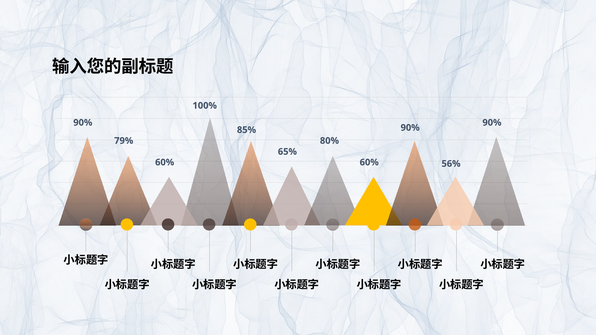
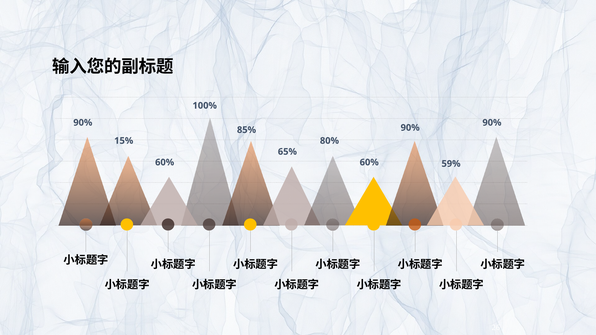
79%: 79% -> 15% (124, 141)
56%: 56% -> 59% (451, 164)
